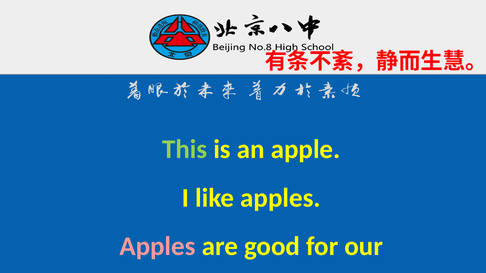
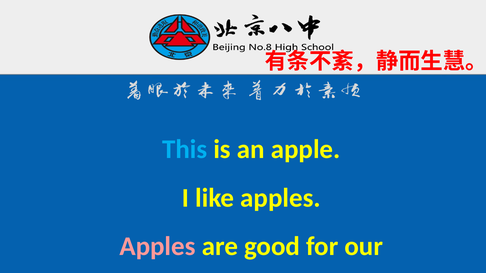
This colour: light green -> light blue (185, 149)
